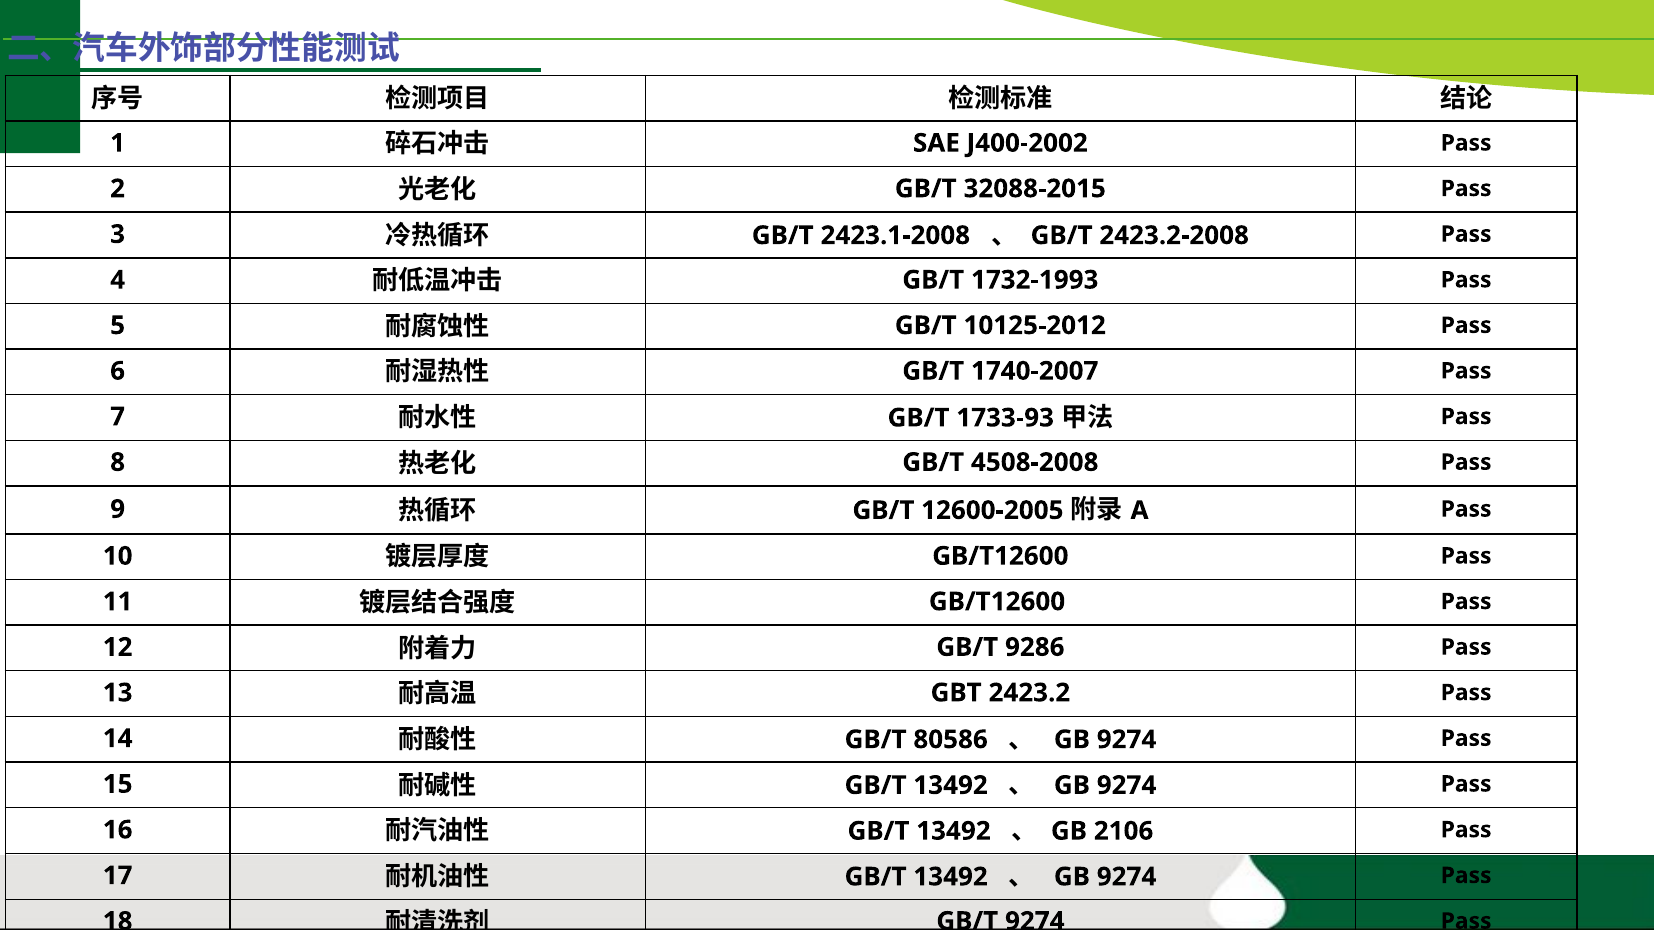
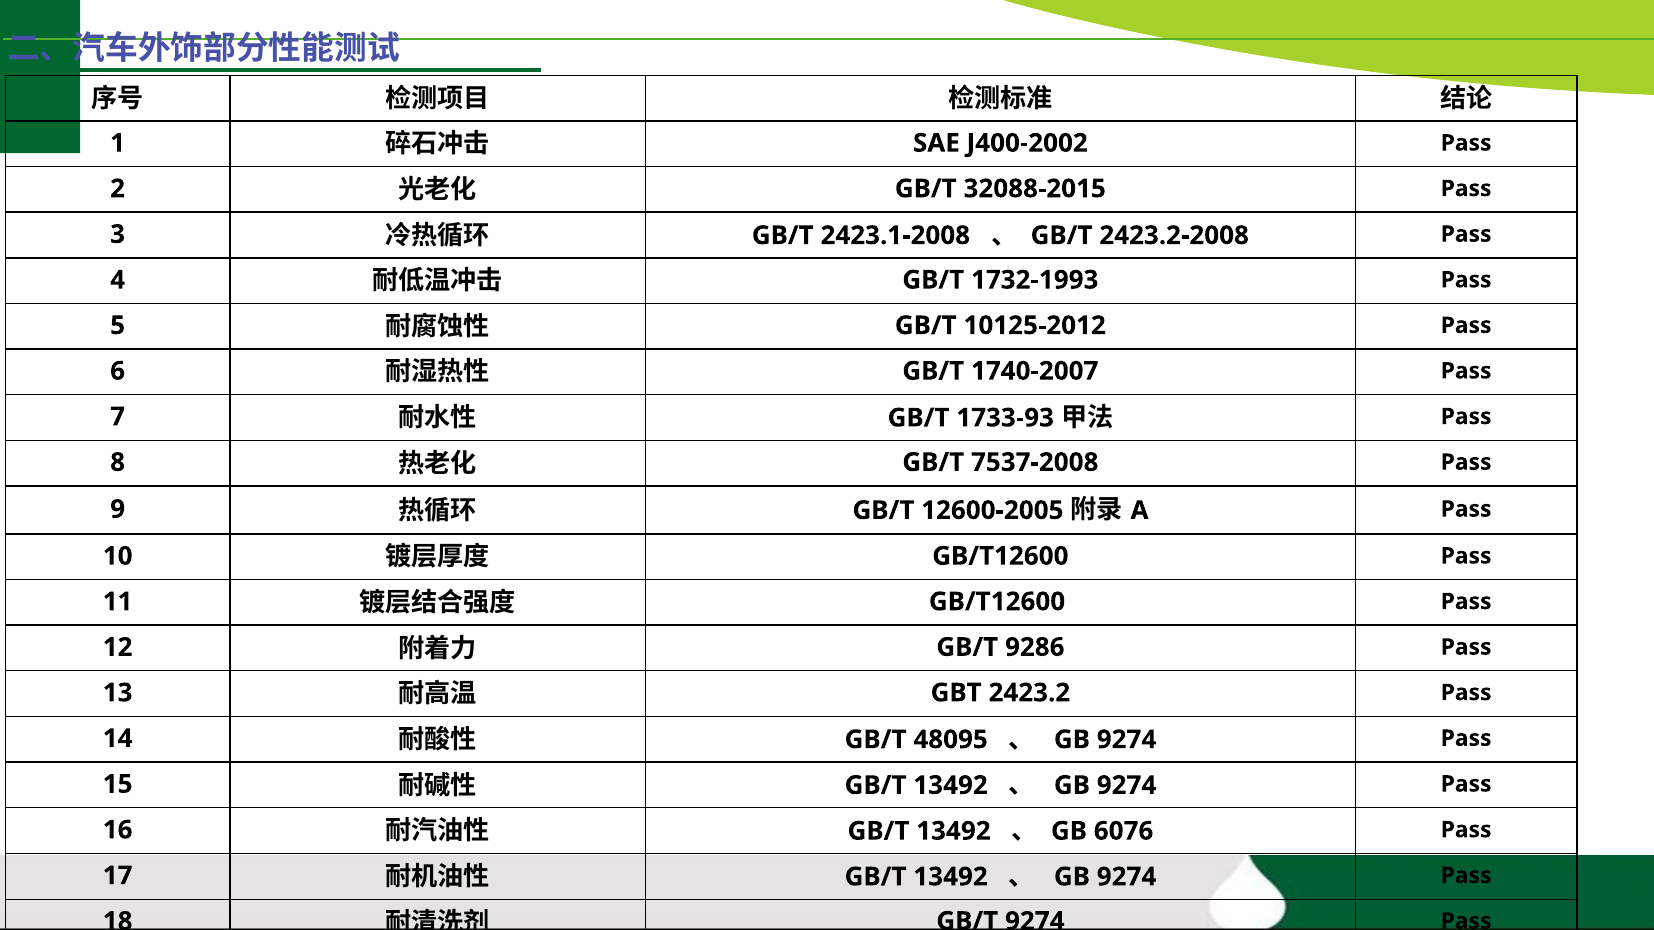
4508-2008: 4508-2008 -> 7537-2008 (1035, 462)
80586: 80586 -> 48095 (951, 740)
2106: 2106 -> 6076 (1124, 831)
